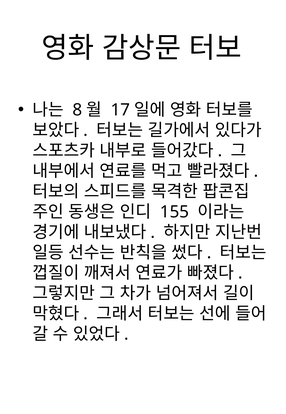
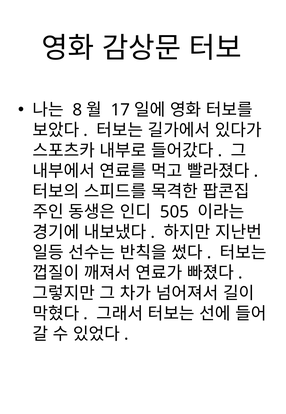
155: 155 -> 505 (175, 211)
